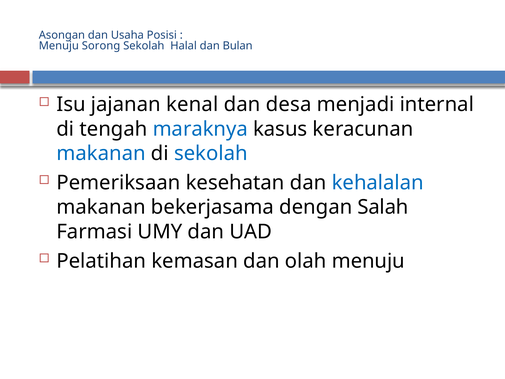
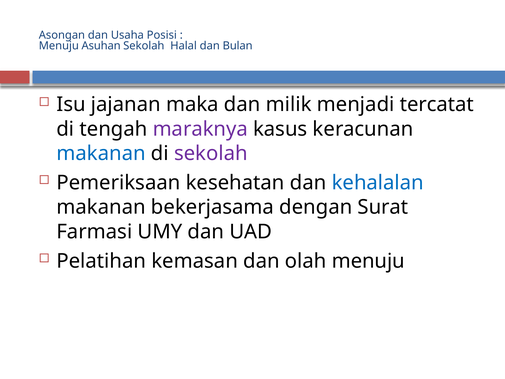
Sorong: Sorong -> Asuhan (101, 46)
kenal: kenal -> maka (192, 104)
desa: desa -> milik (289, 104)
internal: internal -> tercatat (437, 104)
maraknya colour: blue -> purple (200, 129)
sekolah colour: blue -> purple (211, 153)
Salah: Salah -> Surat (383, 207)
